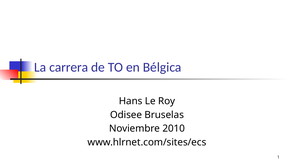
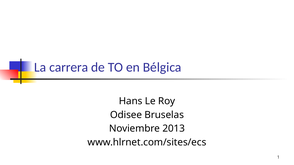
2010: 2010 -> 2013 (174, 129)
